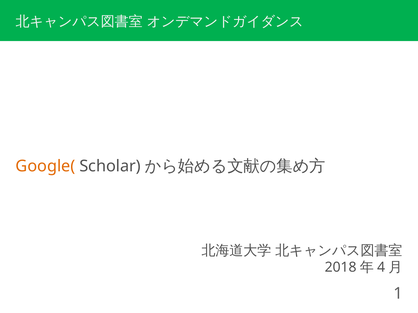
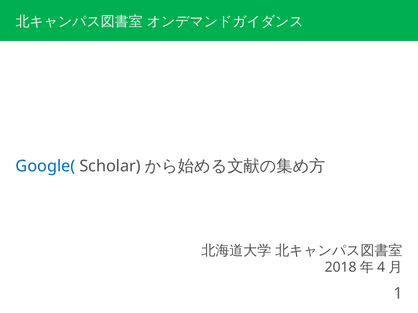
Google( colour: orange -> blue (45, 166)
